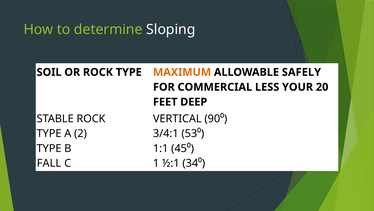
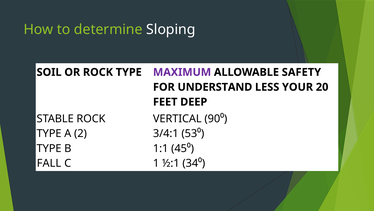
MAXIMUM colour: orange -> purple (182, 72)
SAFELY: SAFELY -> SAFETY (301, 72)
COMMERCIAL: COMMERCIAL -> UNDERSTAND (215, 87)
